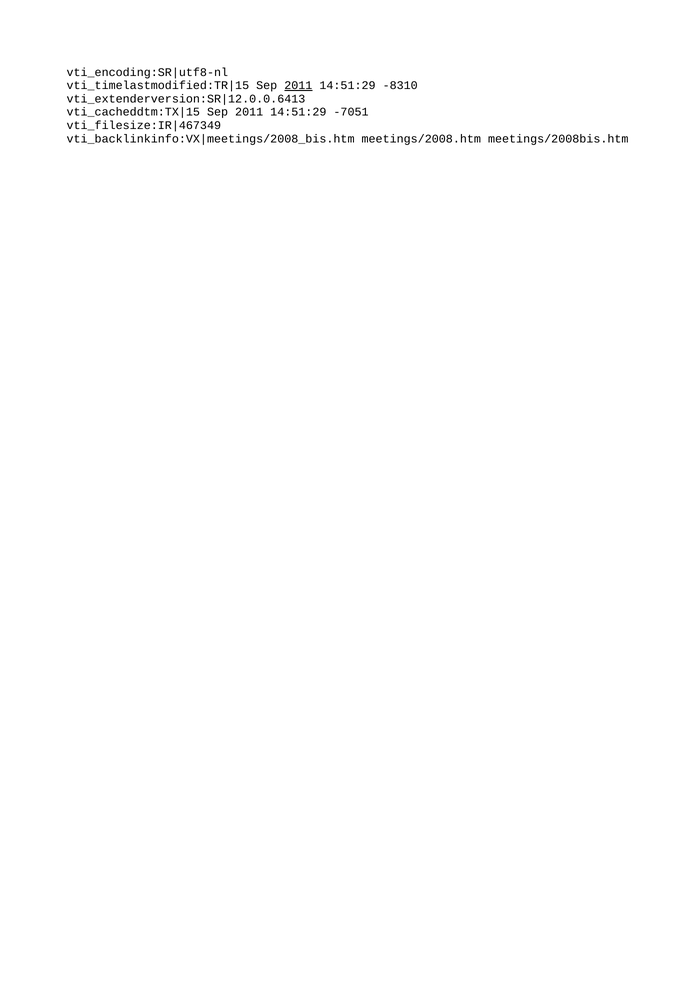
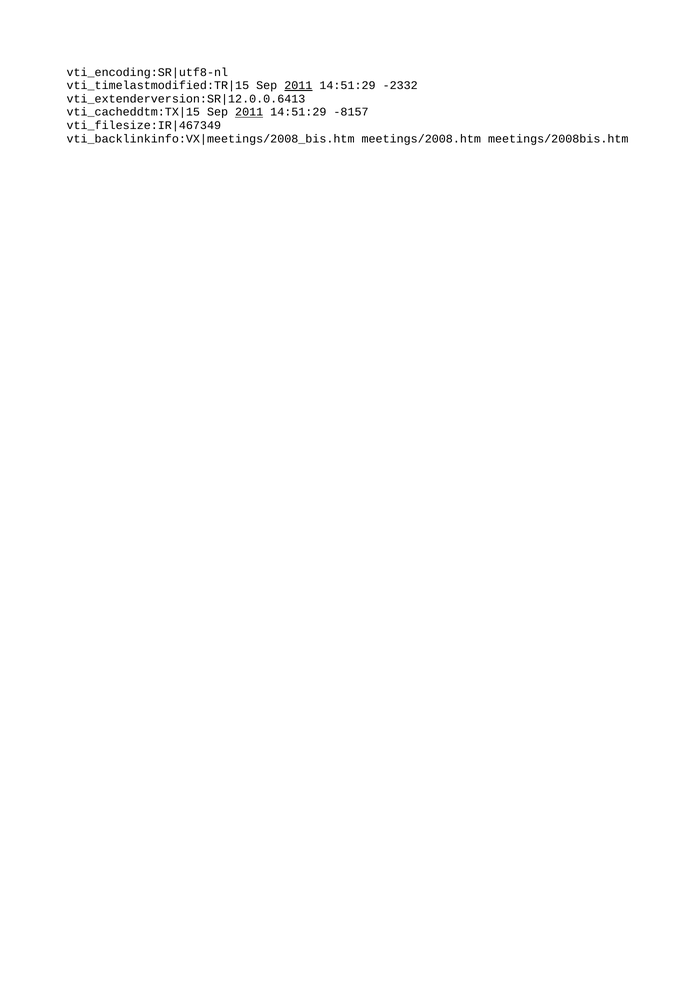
-8310: -8310 -> -2332 (400, 86)
2011 underline: none -> present (249, 112)
-7051: -7051 -> -8157 (351, 112)
